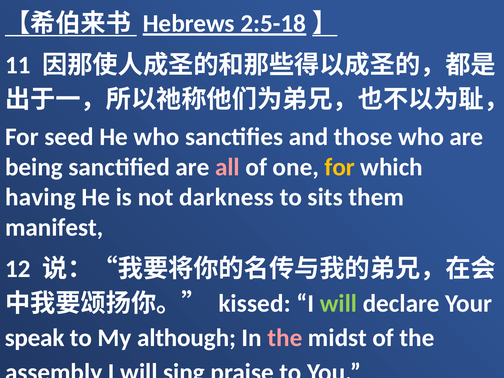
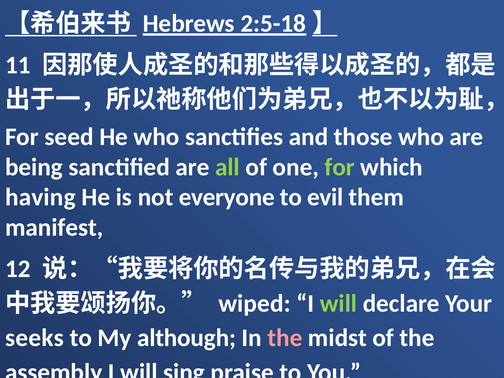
all colour: pink -> light green (227, 167)
for colour: yellow -> light green (340, 167)
darkness: darkness -> everyone (227, 197)
sits: sits -> evil (325, 197)
kissed: kissed -> wiped (255, 303)
speak: speak -> seeks (34, 338)
